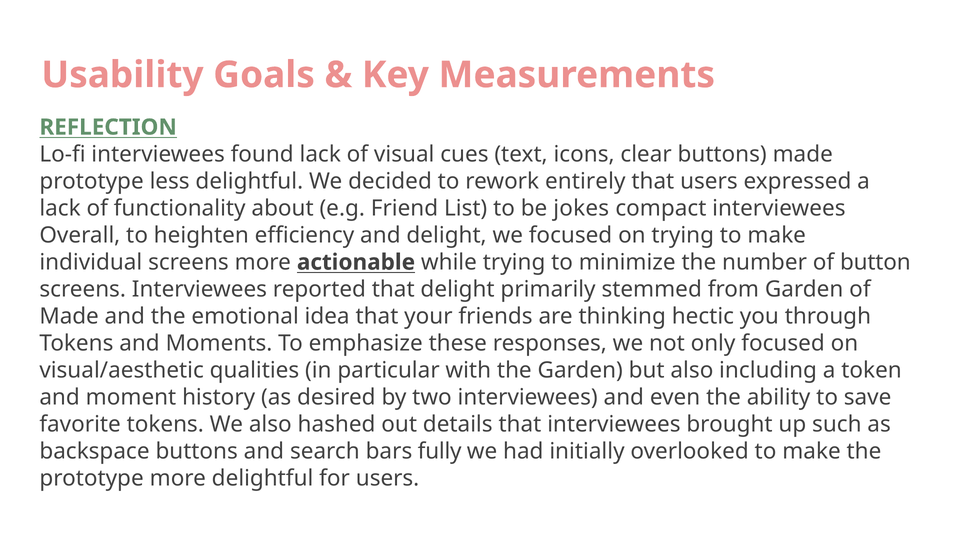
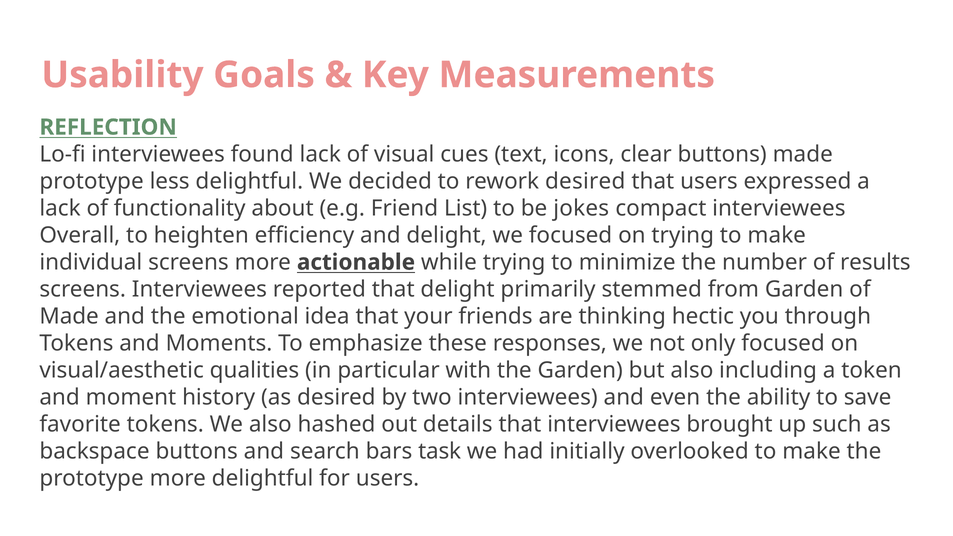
rework entirely: entirely -> desired (585, 181)
button: button -> results (875, 262)
fully: fully -> task (440, 451)
